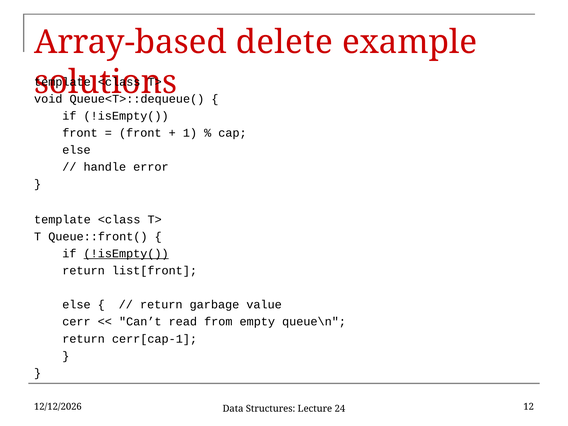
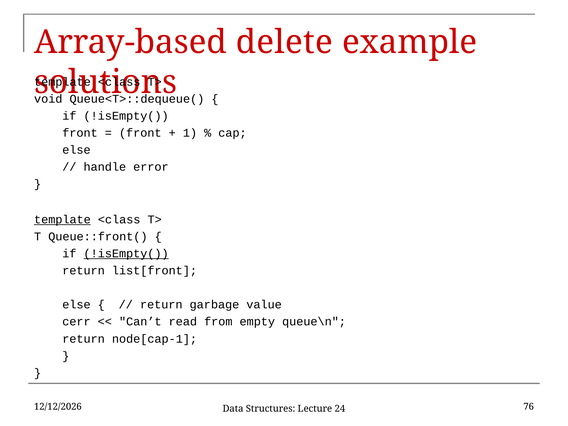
template underline: none -> present (62, 219)
cerr[cap-1: cerr[cap-1 -> node[cap-1 (154, 339)
12: 12 -> 76 (529, 407)
